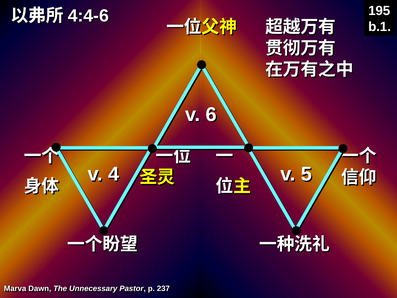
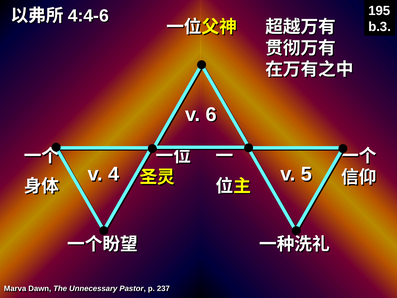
b.1: b.1 -> b.3 (380, 27)
